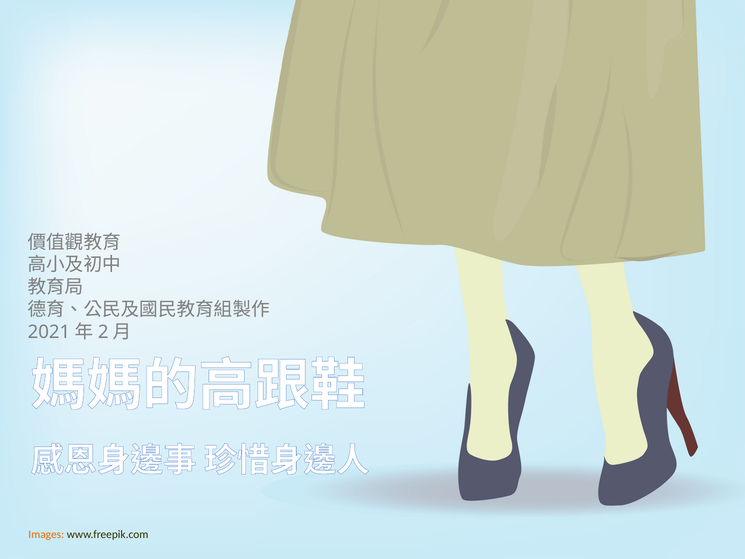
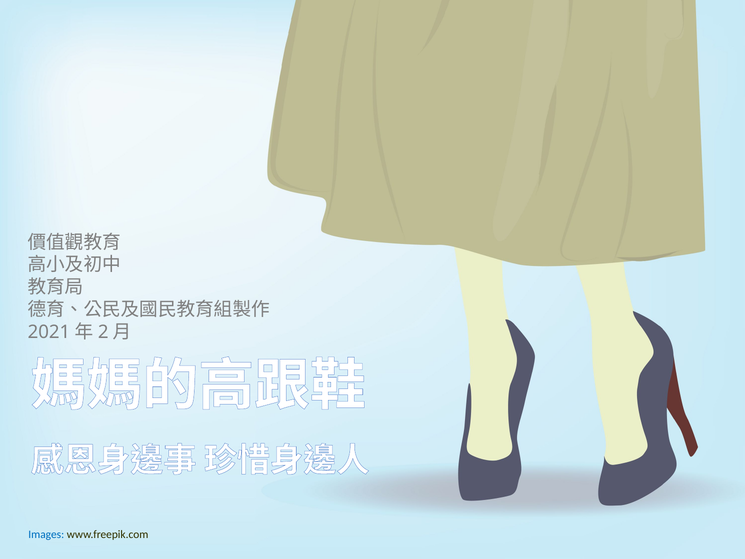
Images colour: orange -> blue (46, 534)
